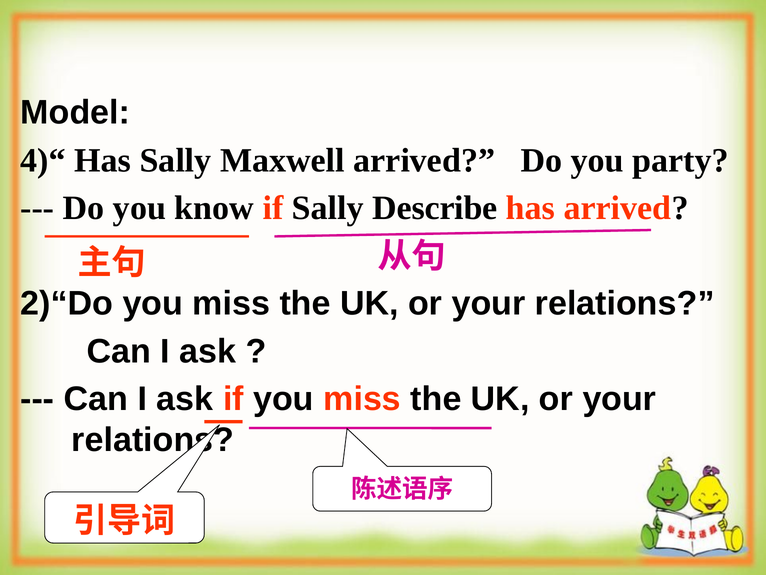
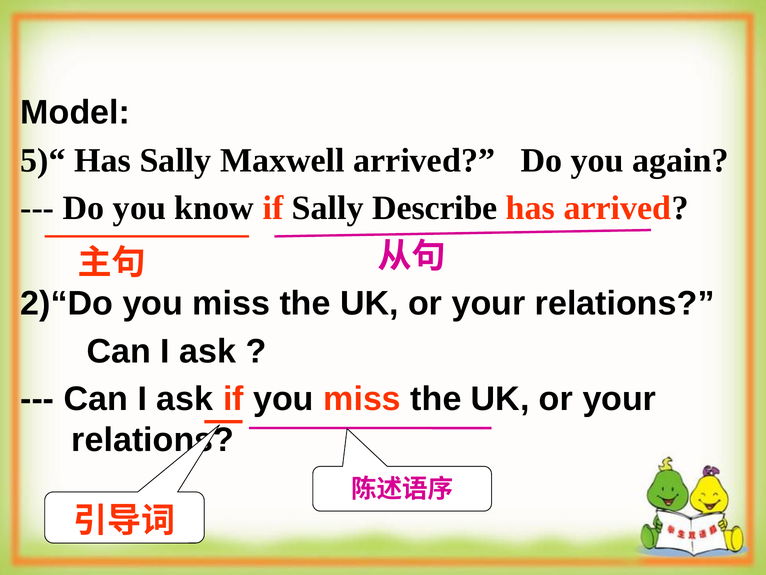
4)“: 4)“ -> 5)“ (43, 160)
party: party -> again (681, 160)
